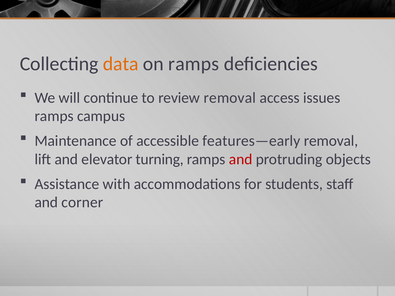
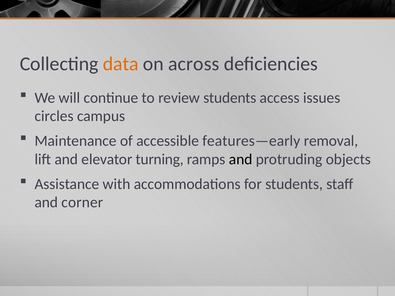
on ramps: ramps -> across (194, 64)
review removal: removal -> students (230, 98)
ramps: ramps -> circles (54, 116)
and colour: red -> black (241, 159)
